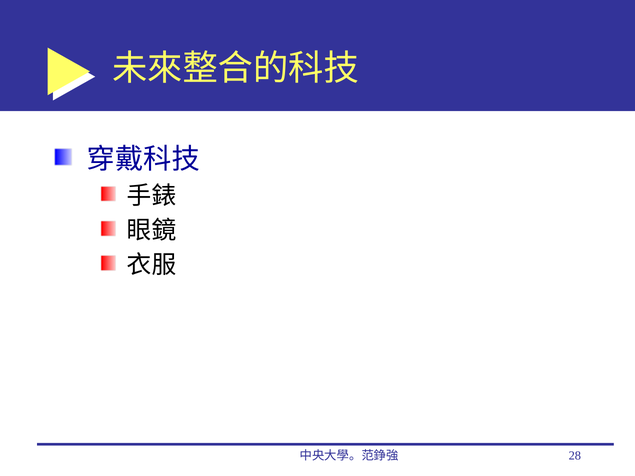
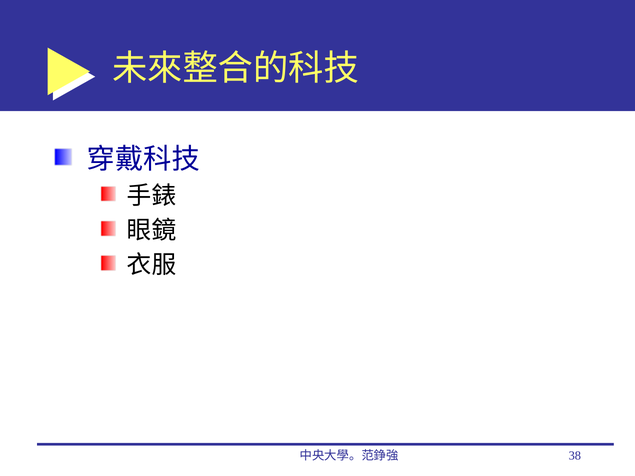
28: 28 -> 38 (575, 456)
